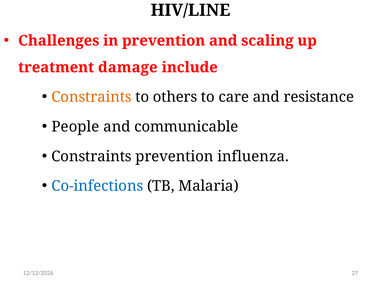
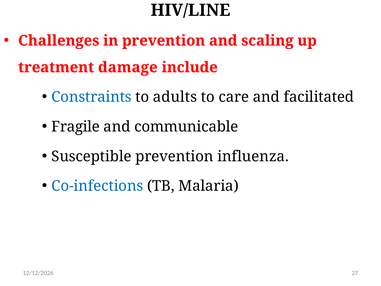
Constraints colour: orange -> blue (92, 97)
others: others -> adults (175, 97)
resistance: resistance -> facilitated (319, 97)
People: People -> Fragile (76, 127)
Constraints: Constraints -> Susceptible (92, 156)
